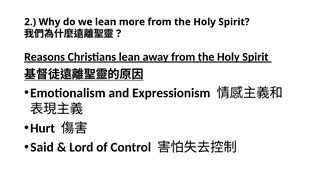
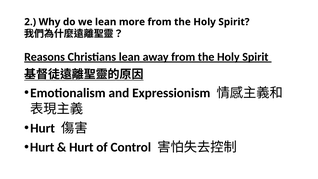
Said: Said -> Hurt (42, 147)
Lord: Lord -> Hurt (81, 147)
